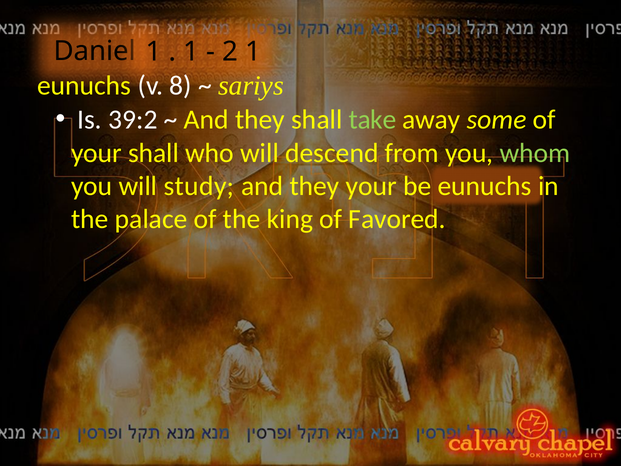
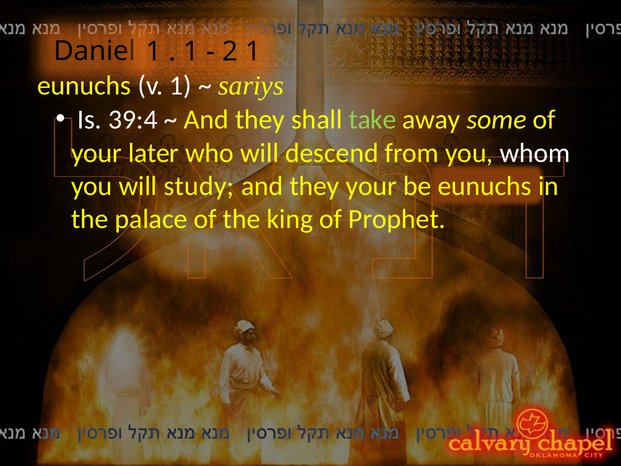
v 8: 8 -> 1 (181, 85)
39:2: 39:2 -> 39:4 (133, 120)
your shall: shall -> later (154, 153)
whom colour: light green -> white (535, 153)
Favored: Favored -> Prophet (397, 219)
